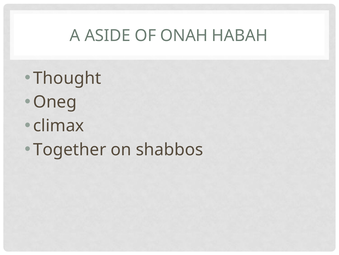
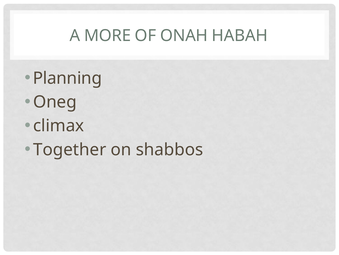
ASIDE: ASIDE -> MORE (108, 36)
Thought: Thought -> Planning (67, 78)
